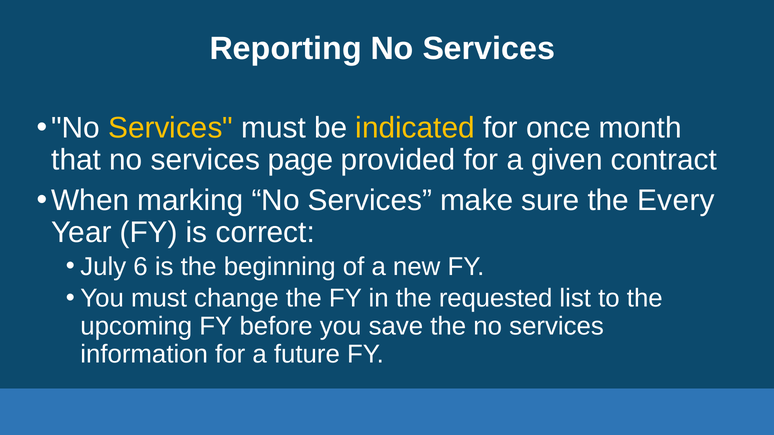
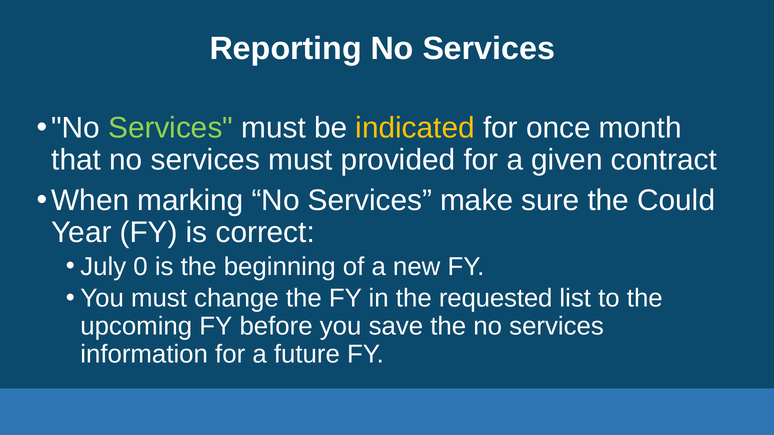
Services colour: yellow -> light green (171, 128)
no services page: page -> must (300, 160)
Every: Every -> Could (676, 201)
6: 6 -> 0 (141, 267)
